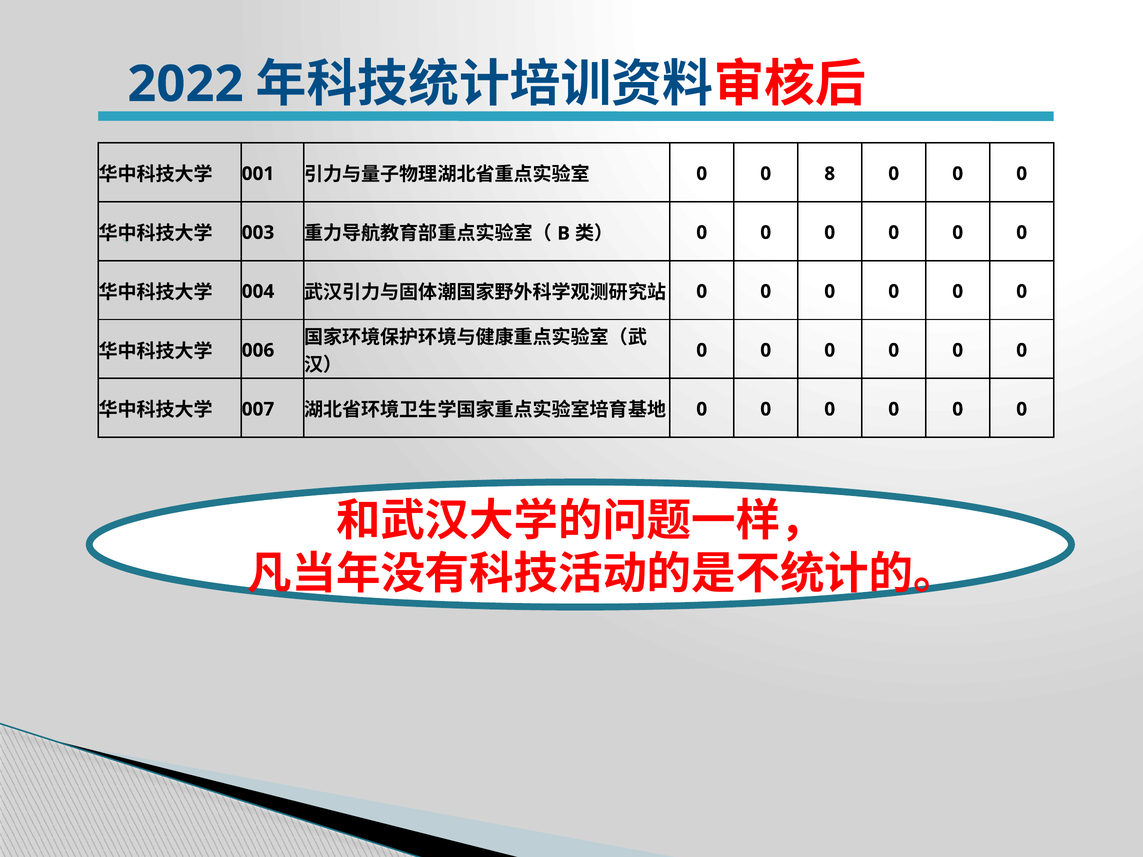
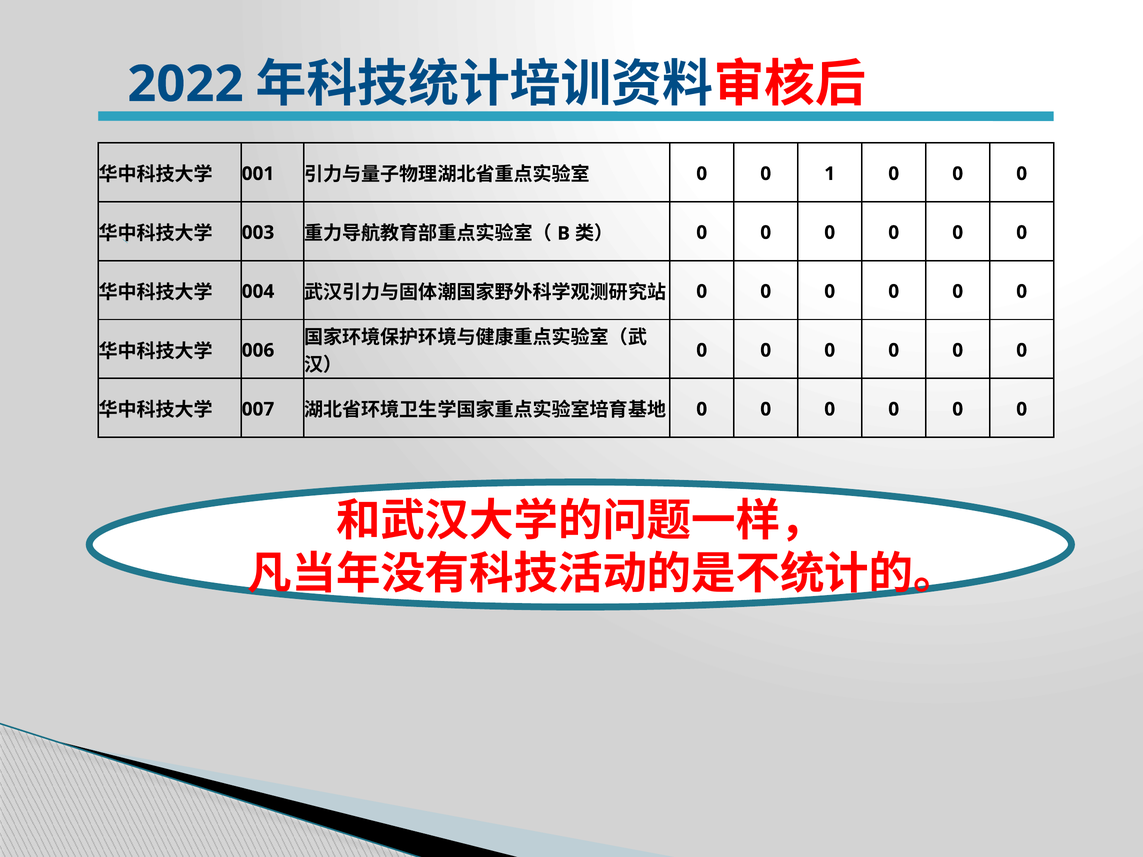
8: 8 -> 1 (830, 174)
